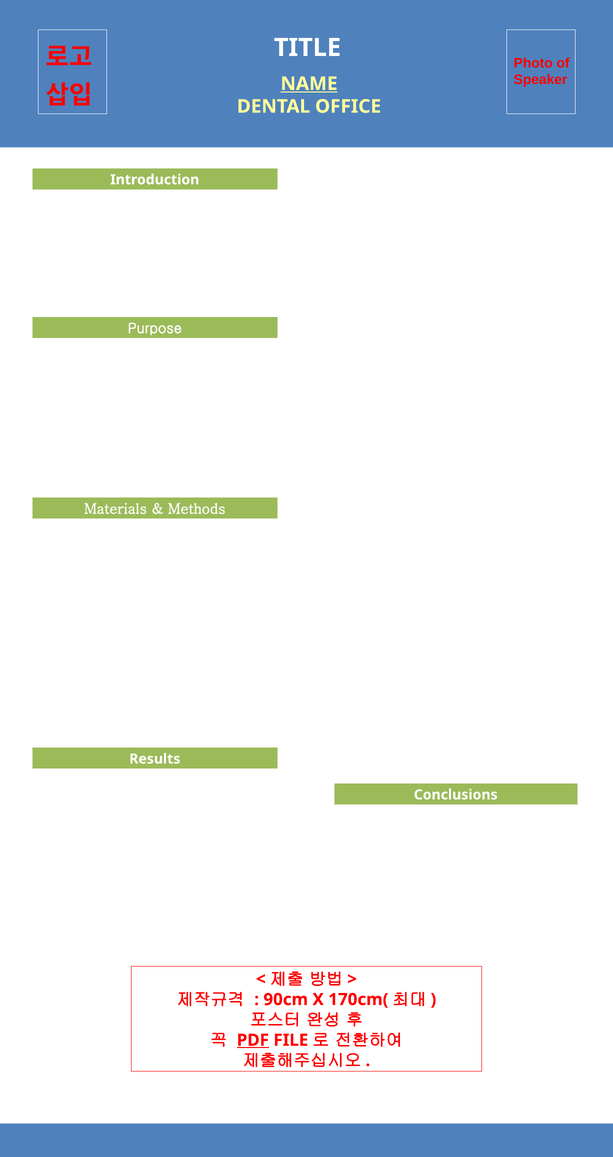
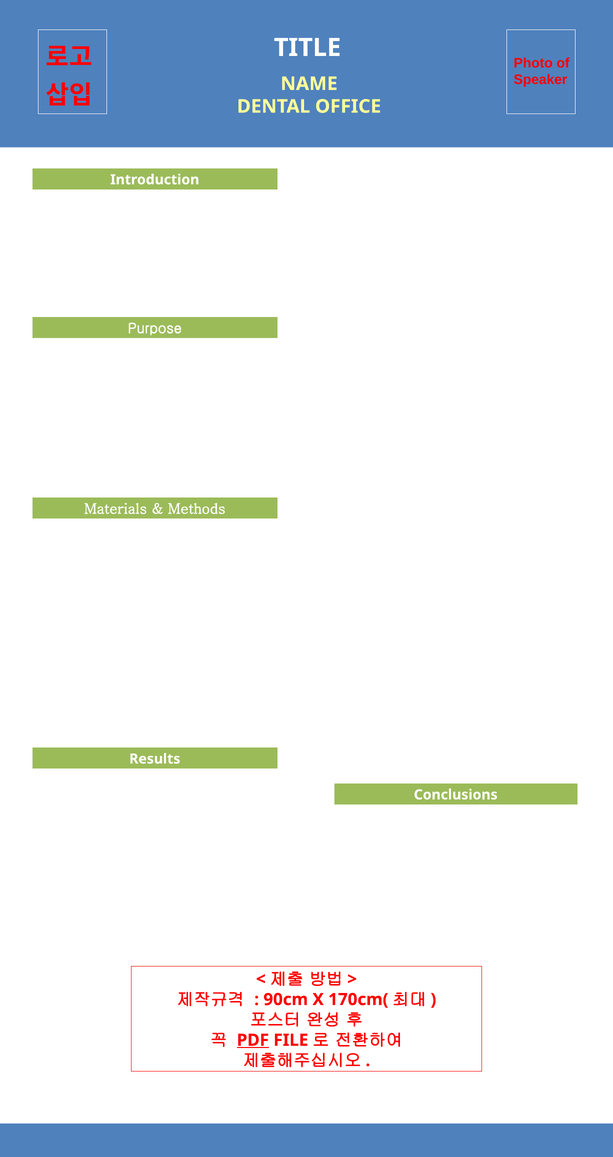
NAME underline: present -> none (309, 84)
